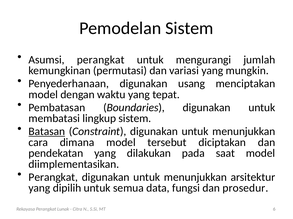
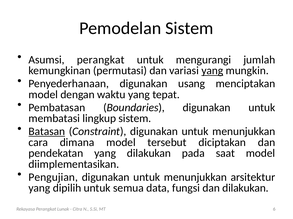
yang underline: none -> present (212, 71)
Perangkat: Perangkat -> Pengujian (53, 178)
dan prosedur: prosedur -> dilakukan (246, 189)
